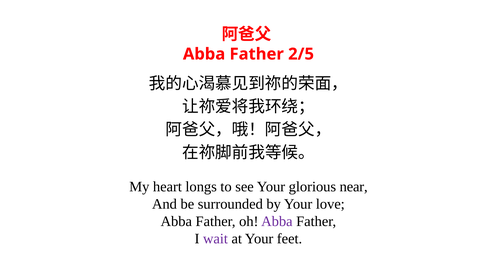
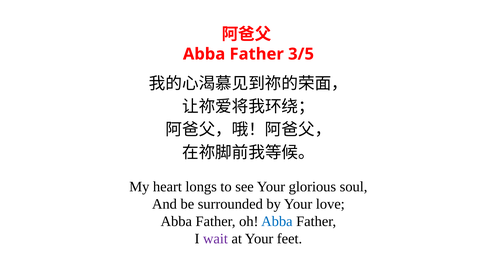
2/5: 2/5 -> 3/5 (301, 54)
near: near -> soul (354, 187)
Abba colour: purple -> blue (277, 222)
